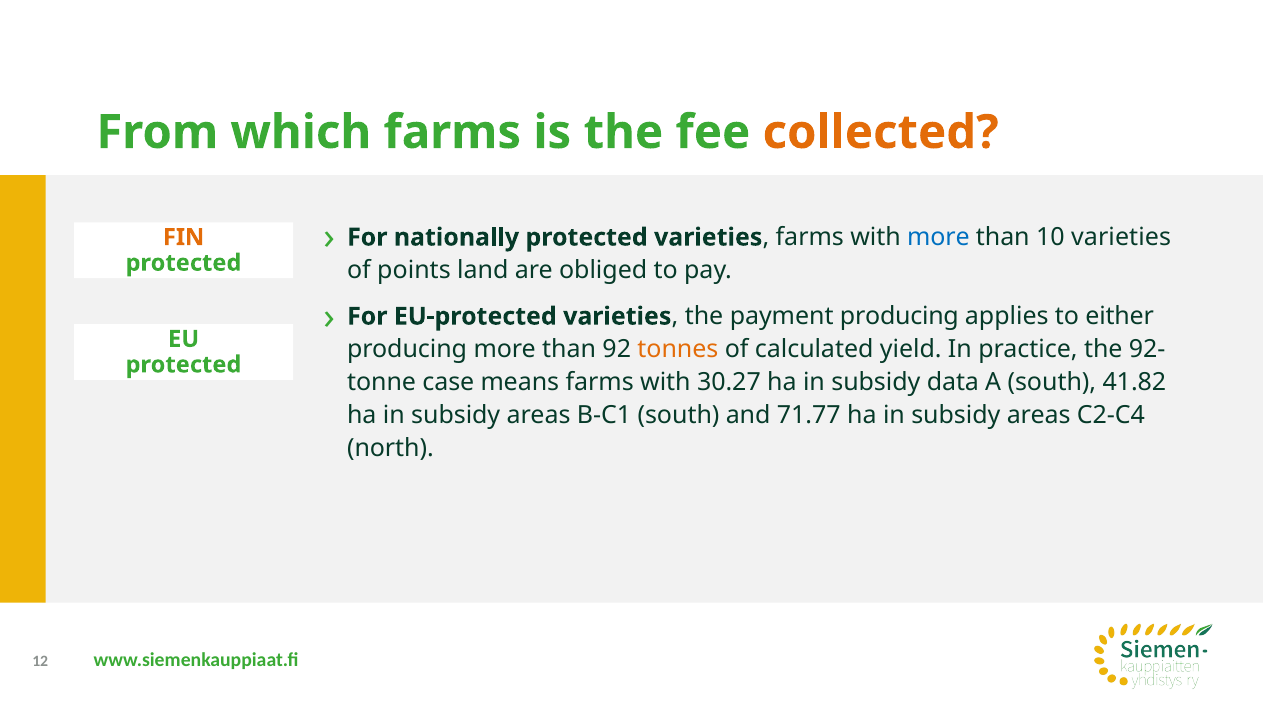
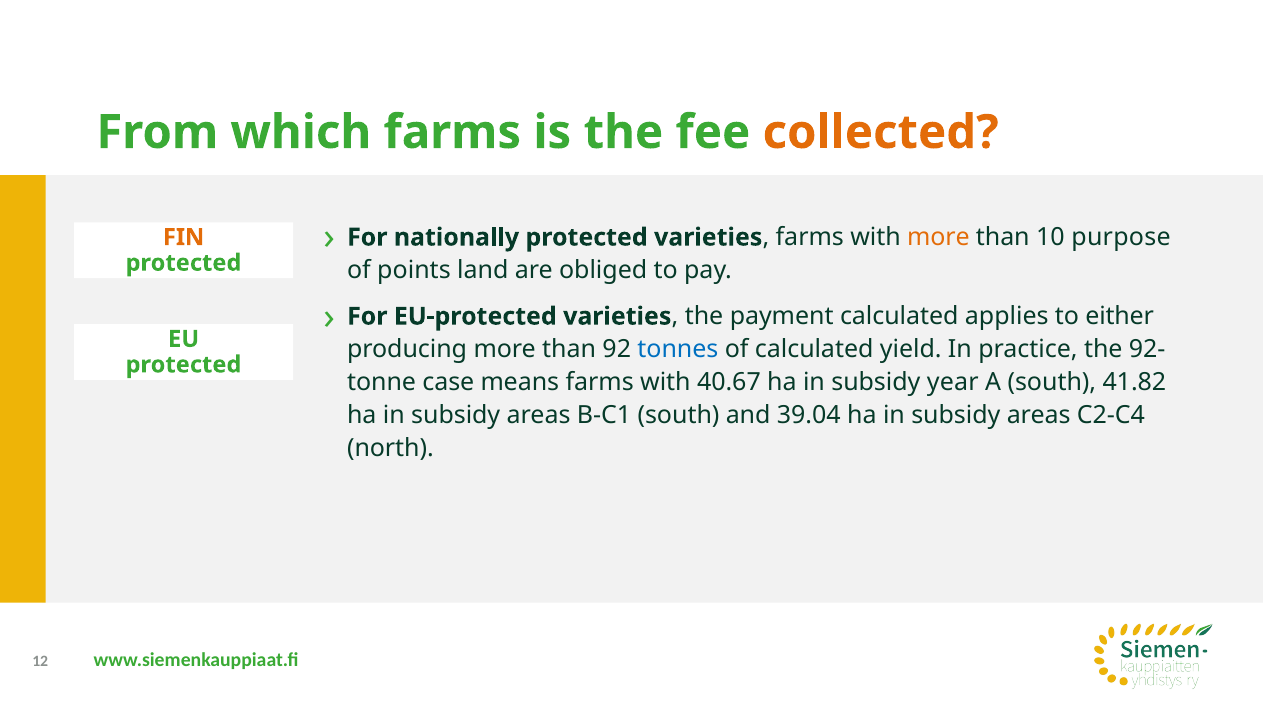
more colour: blue -> orange (938, 237)
10 varieties: varieties -> purpose (1121, 237)
payment producing: producing -> calculated (899, 317)
tonnes colour: orange -> blue (678, 350)
30.27: 30.27 -> 40.67 (729, 382)
data: data -> year (953, 382)
71.77: 71.77 -> 39.04 (809, 415)
